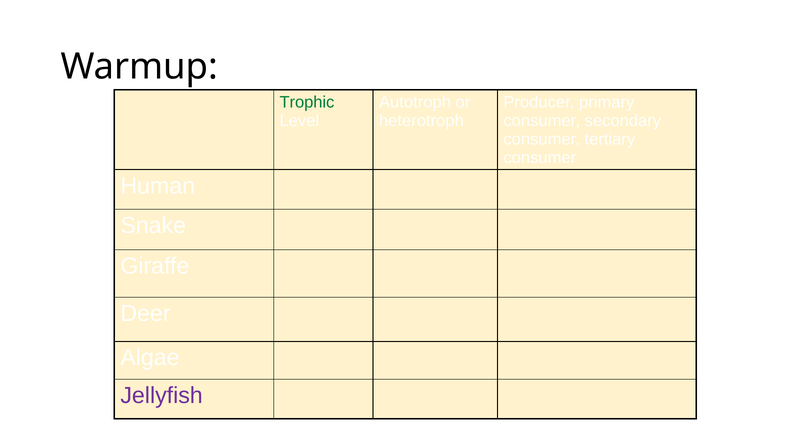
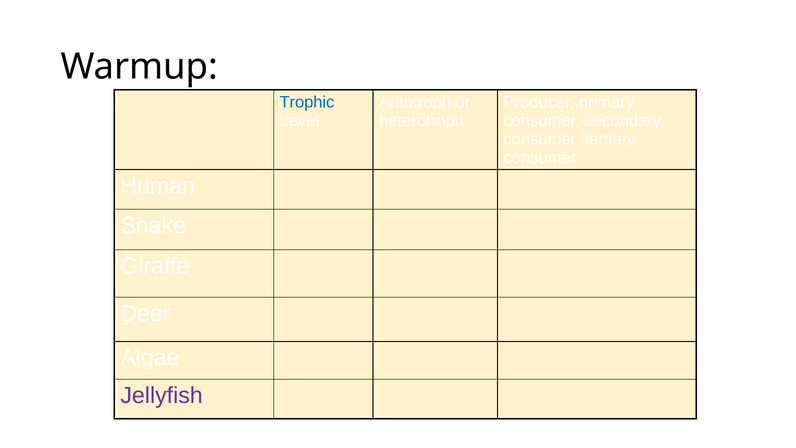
Trophic colour: green -> blue (307, 102)
